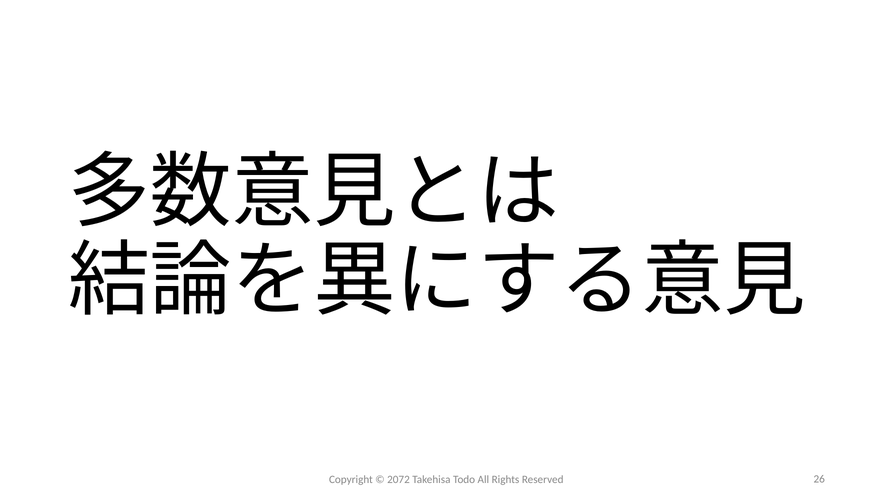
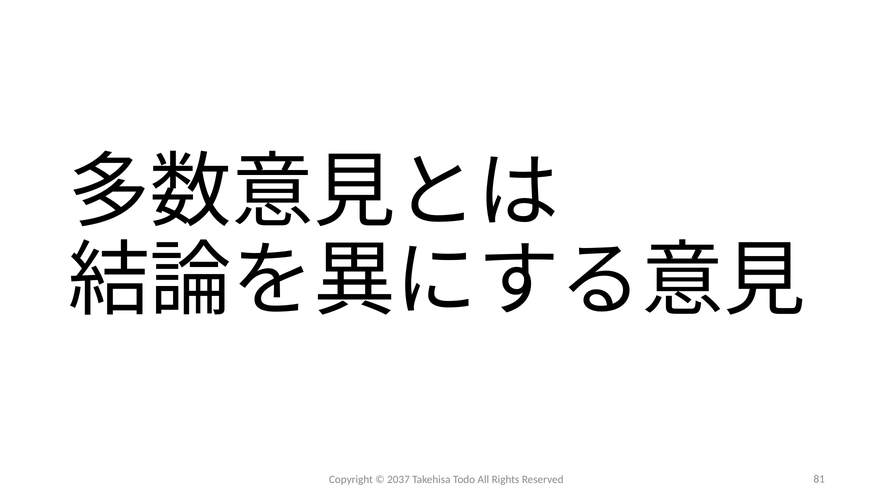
2072: 2072 -> 2037 (398, 480)
26: 26 -> 81 (819, 480)
